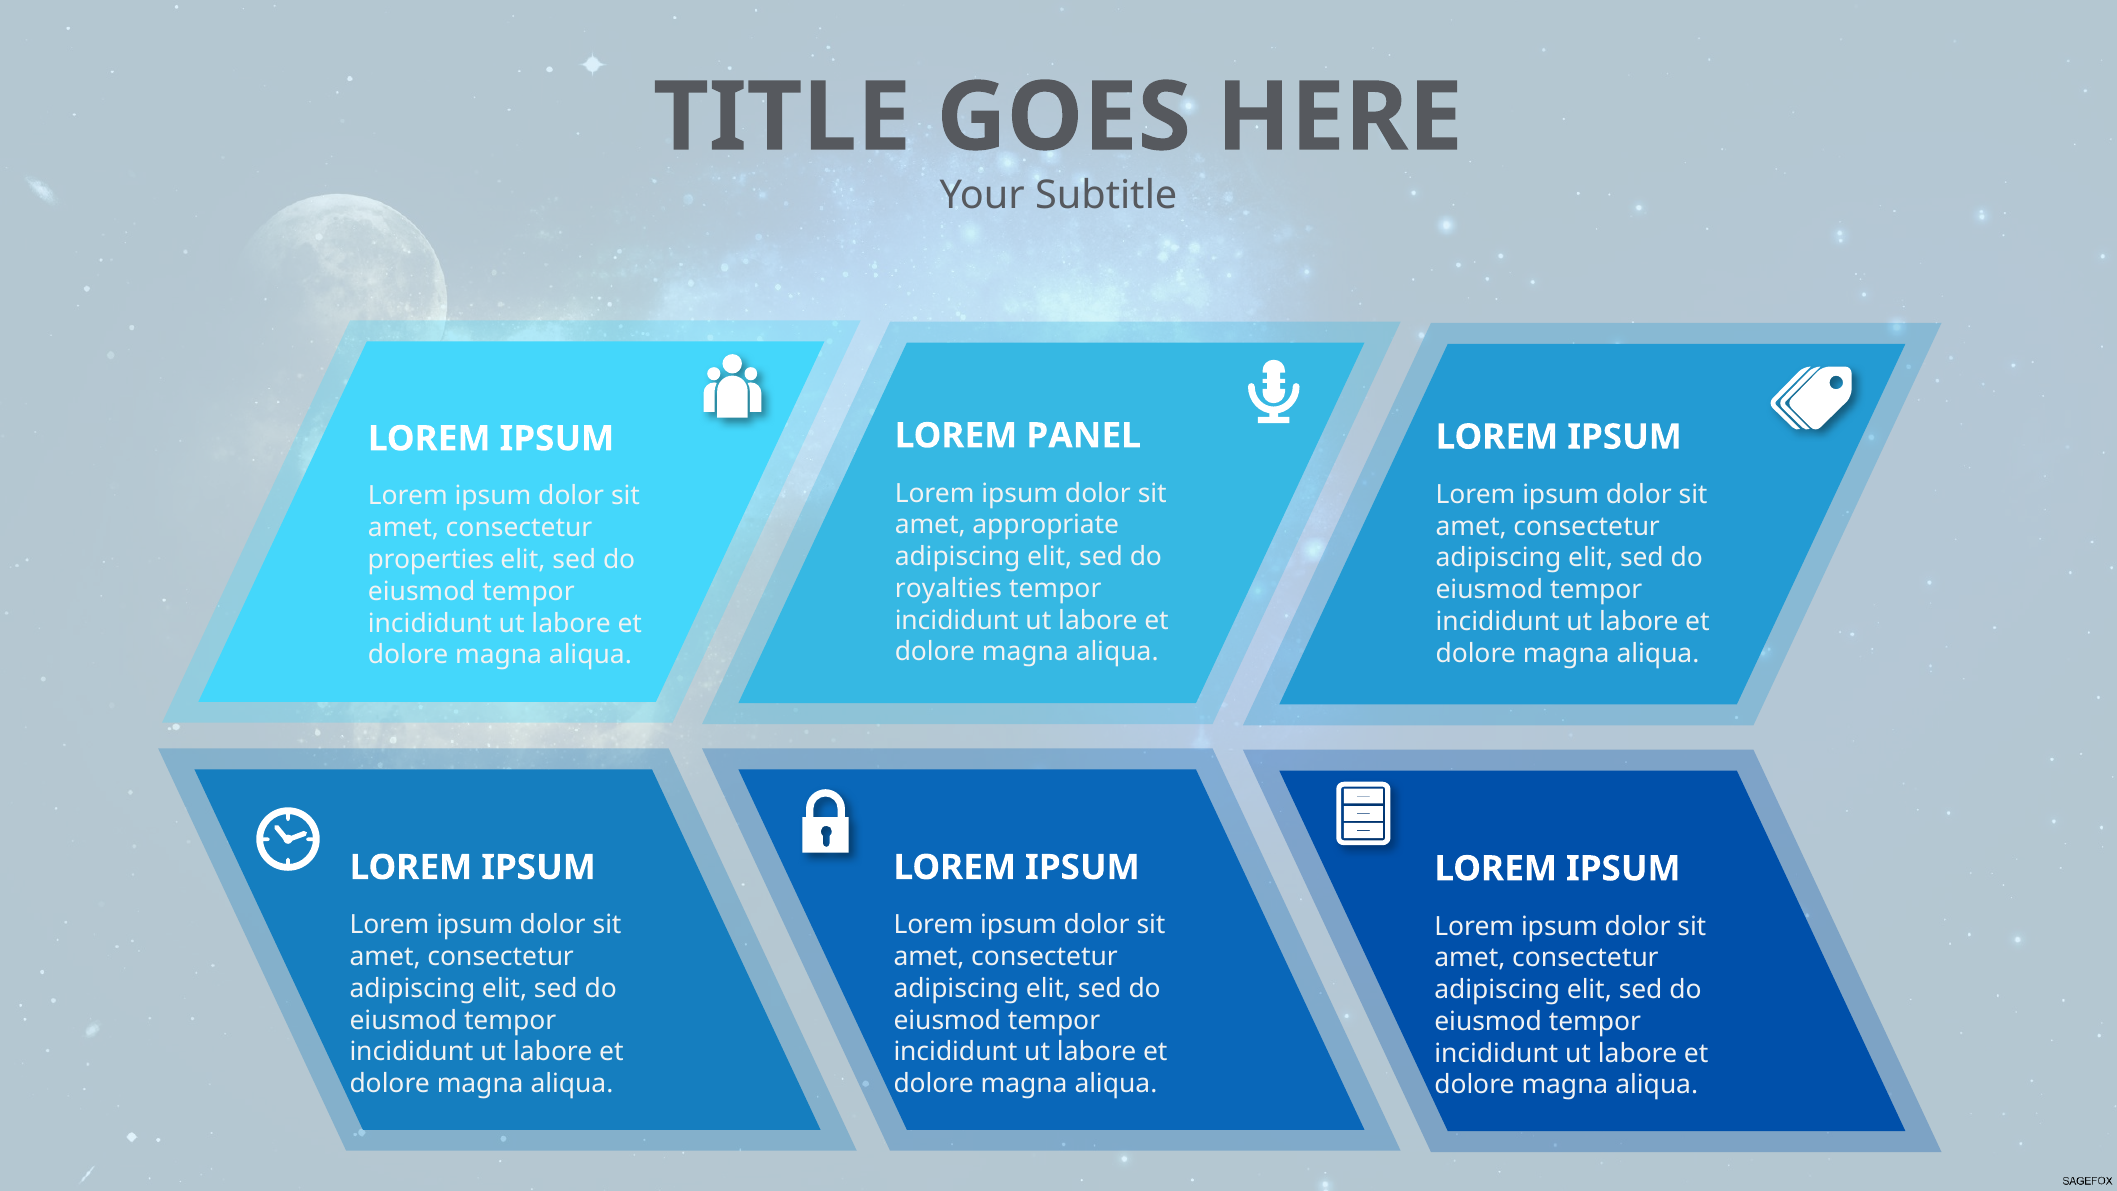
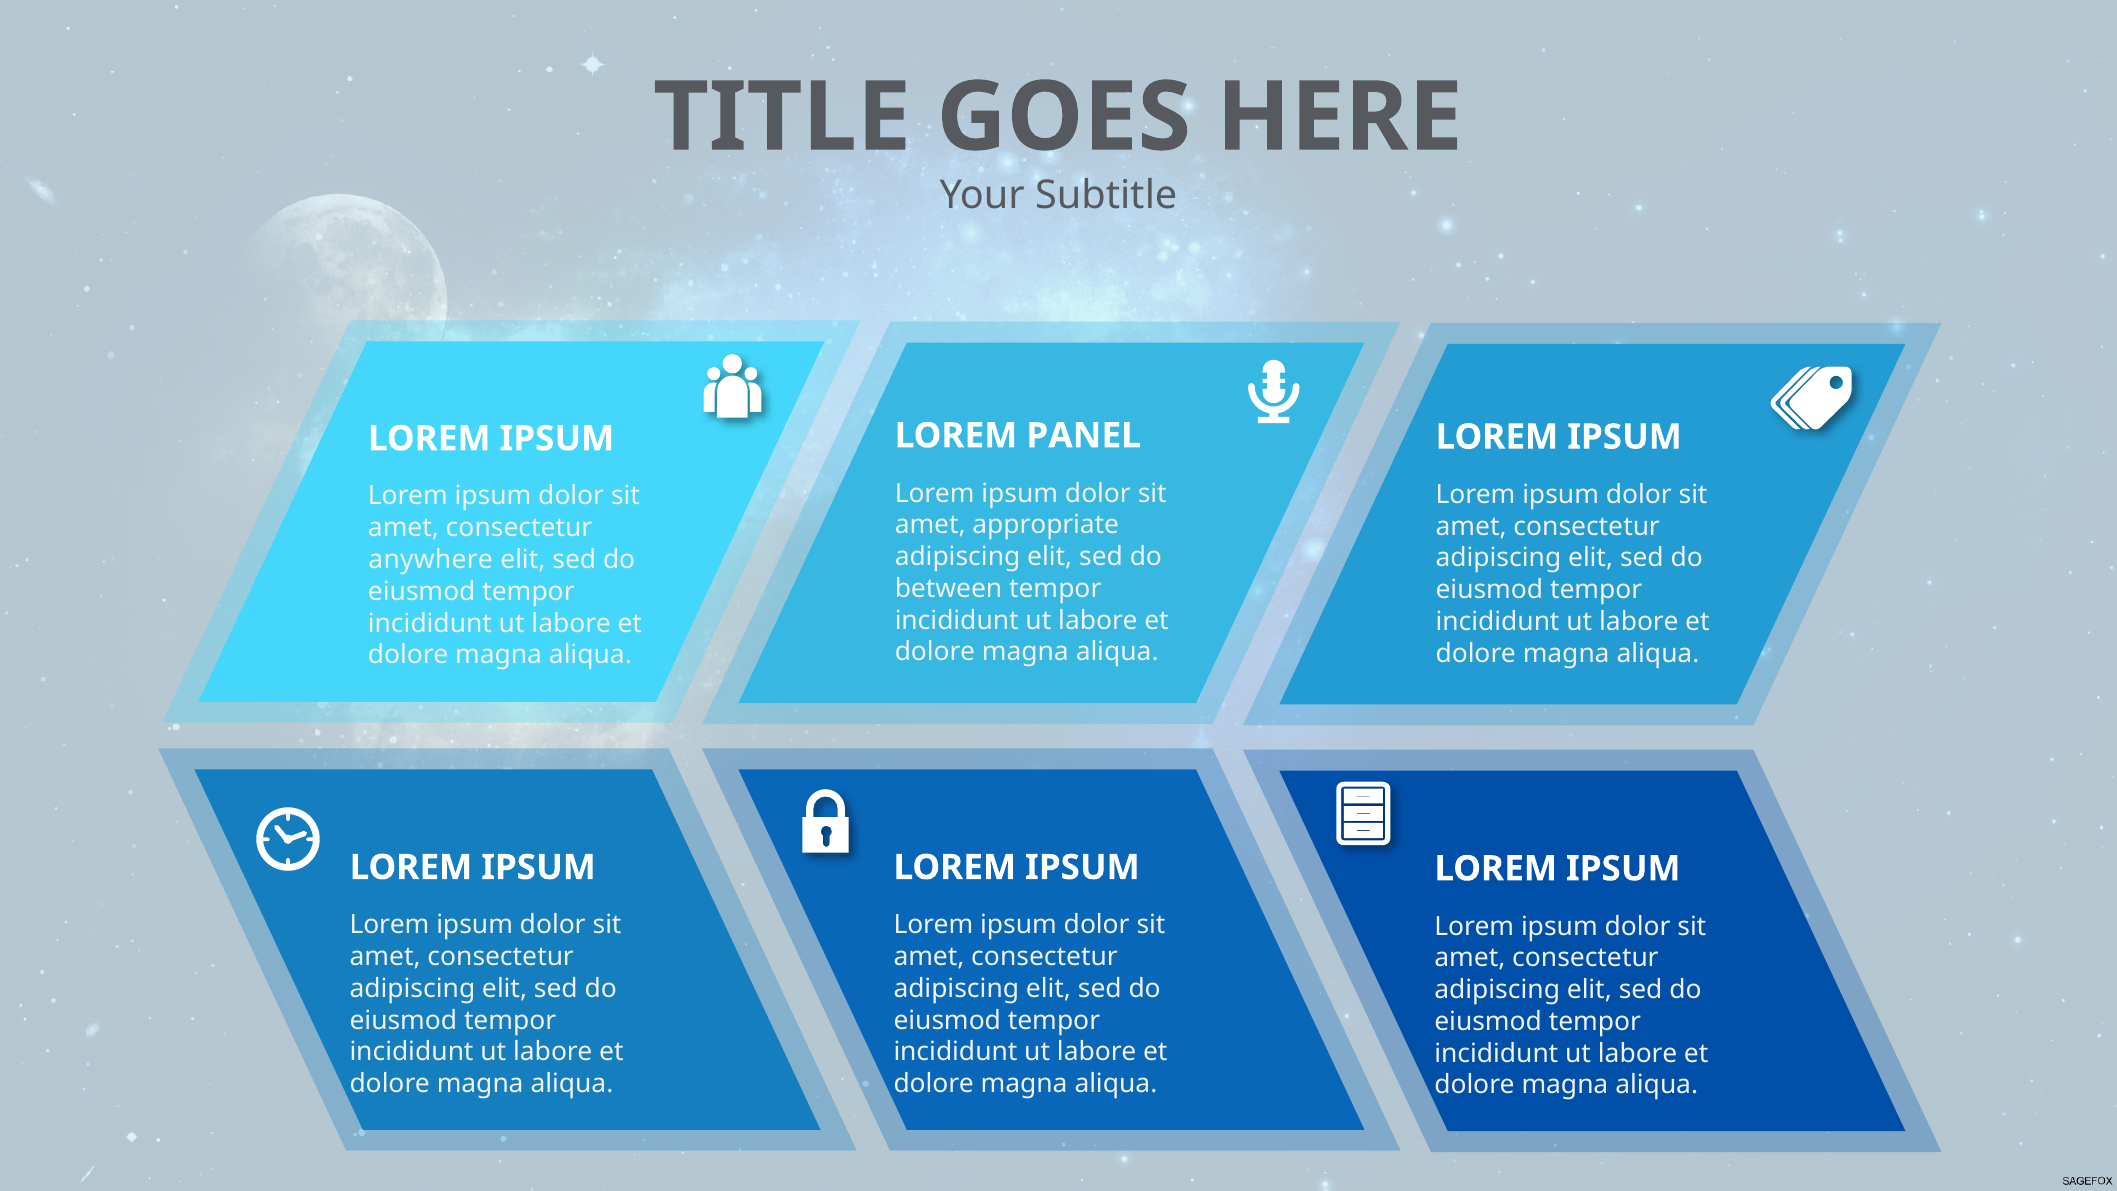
properties: properties -> anywhere (431, 560)
royalties: royalties -> between (948, 588)
